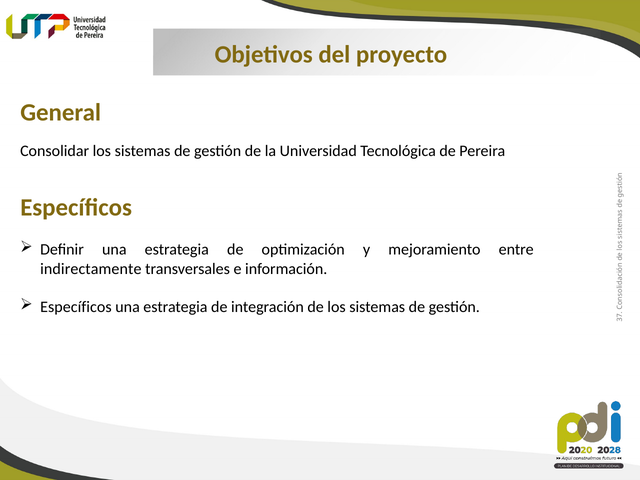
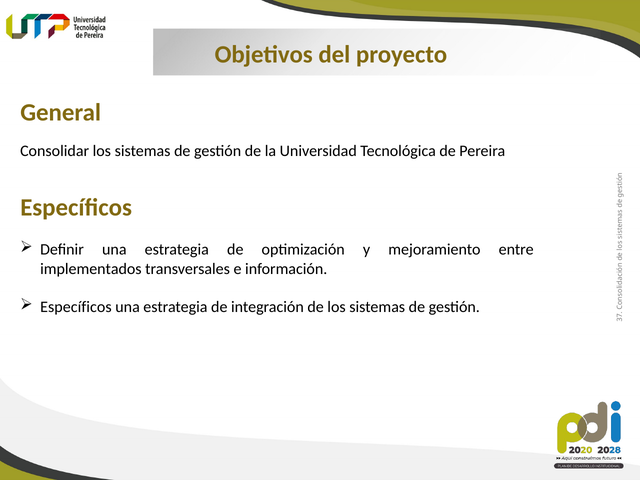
indirectamente: indirectamente -> implementados (91, 269)
